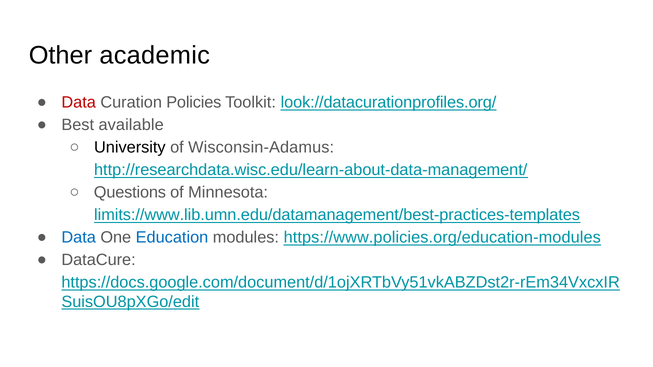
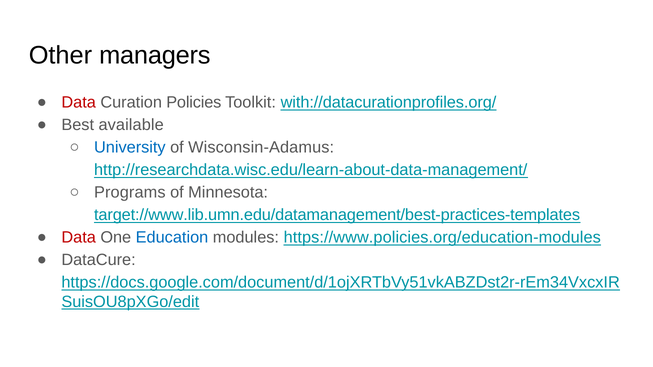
academic: academic -> managers (155, 55)
look://datacurationprofiles.org/: look://datacurationprofiles.org/ -> with://datacurationprofiles.org/ (388, 103)
University colour: black -> blue (130, 148)
Questions: Questions -> Programs (130, 193)
limits://www.lib.umn.edu/datamanagement/best-practices-templates: limits://www.lib.umn.edu/datamanagement/best-practices-templates -> target://www.lib.umn.edu/datamanagement/best-practices-templates (337, 215)
Data colour: blue -> red (79, 238)
